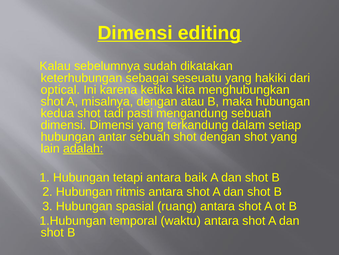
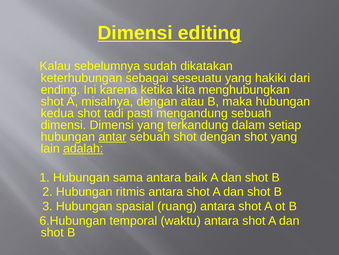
optical: optical -> ending (60, 89)
antar underline: none -> present (112, 136)
tetapi: tetapi -> sama (128, 177)
1.Hubungan: 1.Hubungan -> 6.Hubungan (73, 220)
